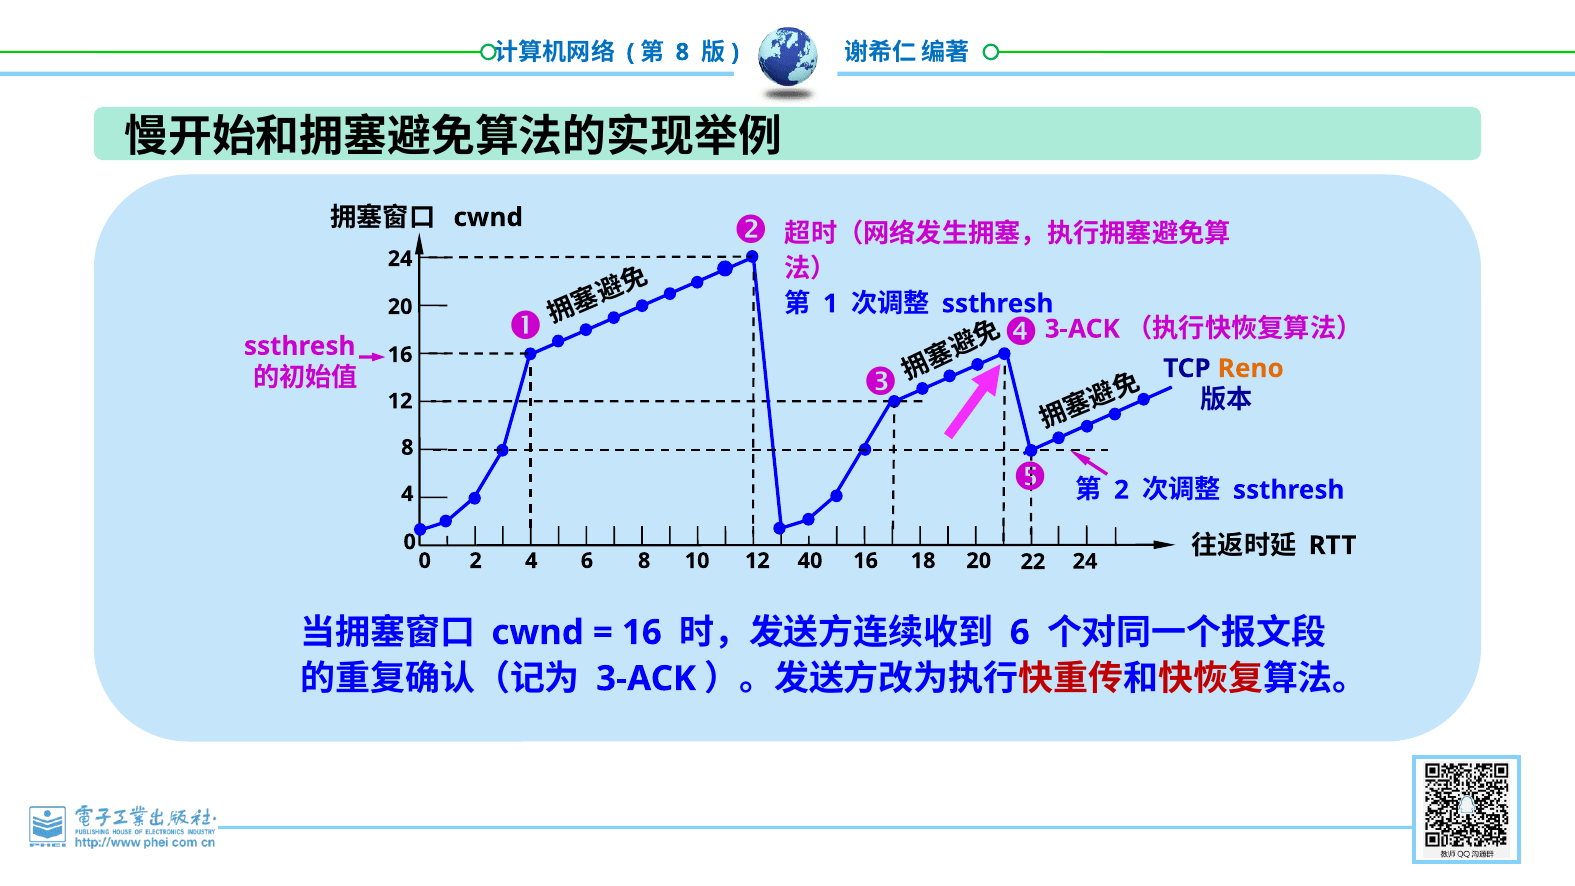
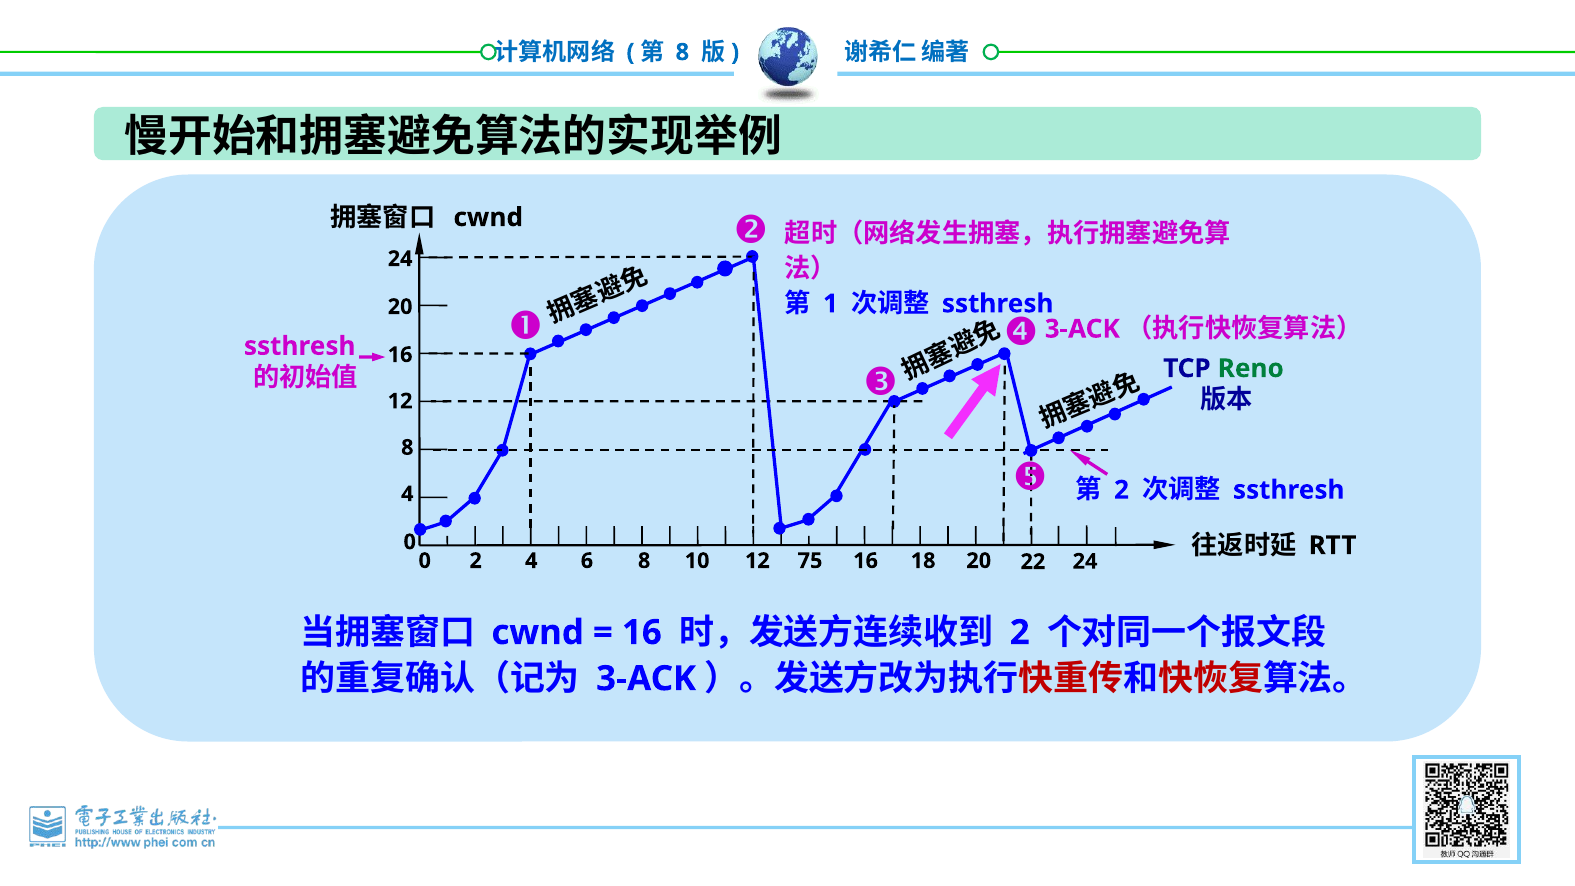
Reno colour: orange -> green (1251, 368)
40: 40 -> 75 (810, 561)
6: 6 -> 2 (1020, 633)
